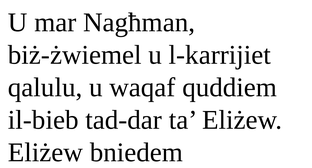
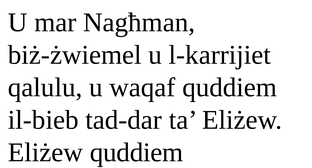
Eliżew bniedem: bniedem -> quddiem (136, 152)
